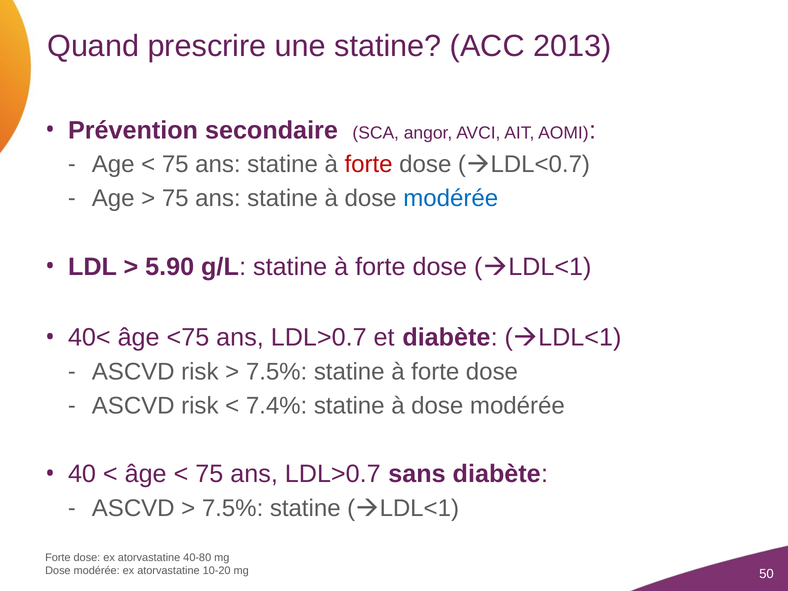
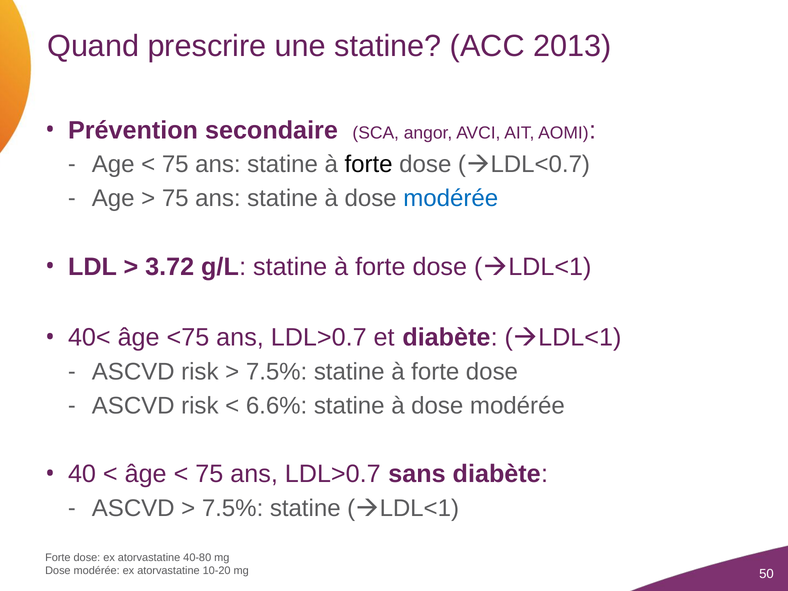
forte colour: red -> black (369, 165)
5.90: 5.90 -> 3.72 (170, 267)
7.4%: 7.4% -> 6.6% (277, 406)
